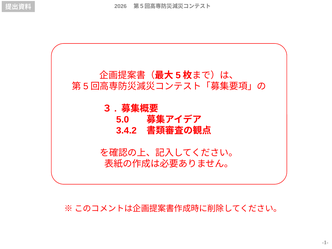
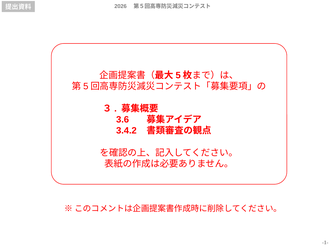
5.0: 5.0 -> 3.6 (123, 120)
